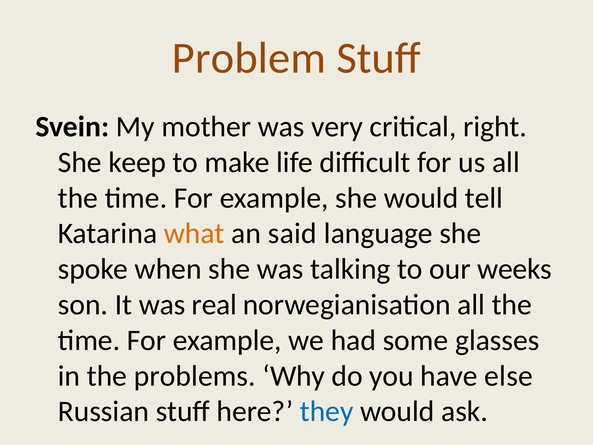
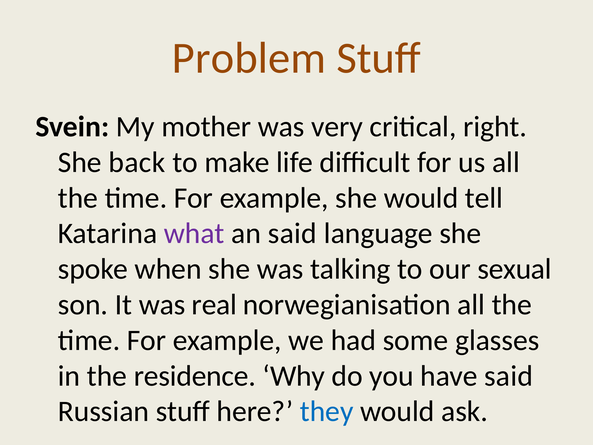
keep: keep -> back (137, 162)
what colour: orange -> purple (194, 233)
weeks: weeks -> sexual (515, 269)
problems: problems -> residence (195, 376)
have else: else -> said (509, 376)
